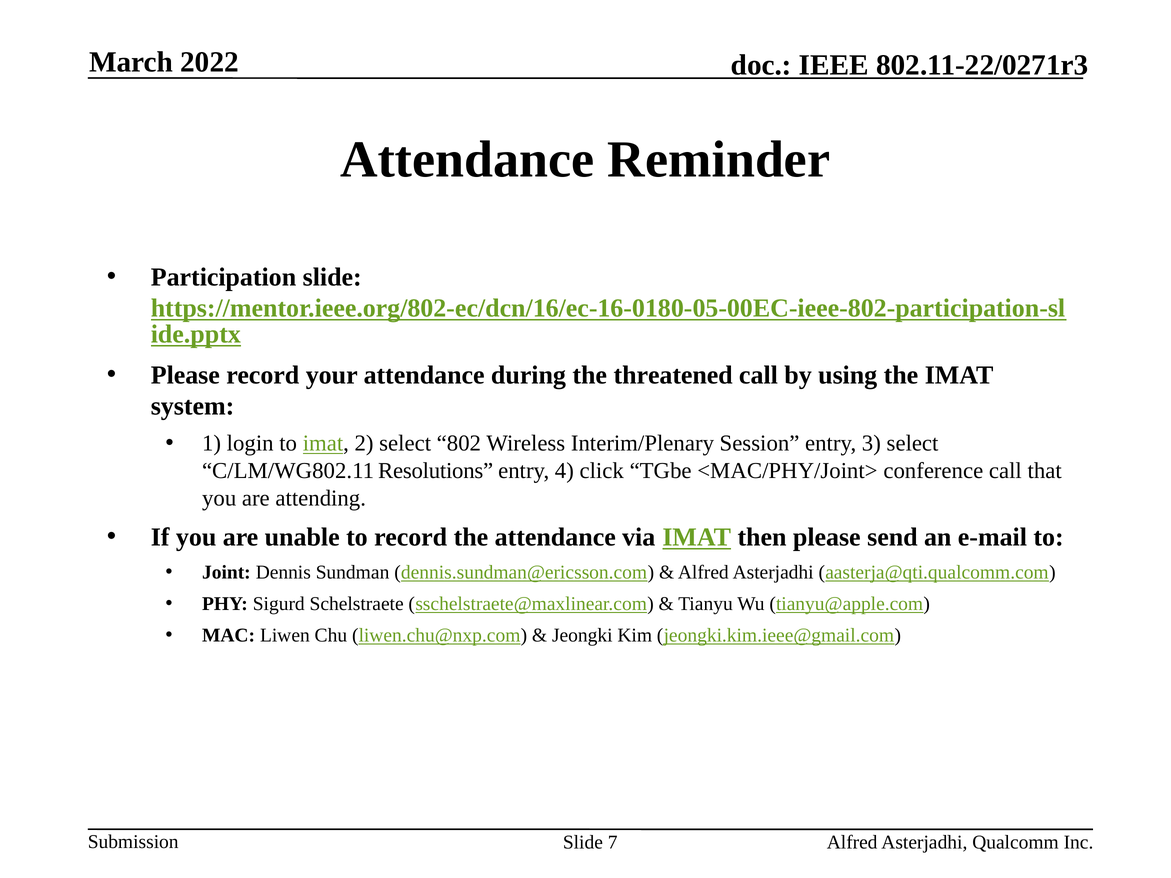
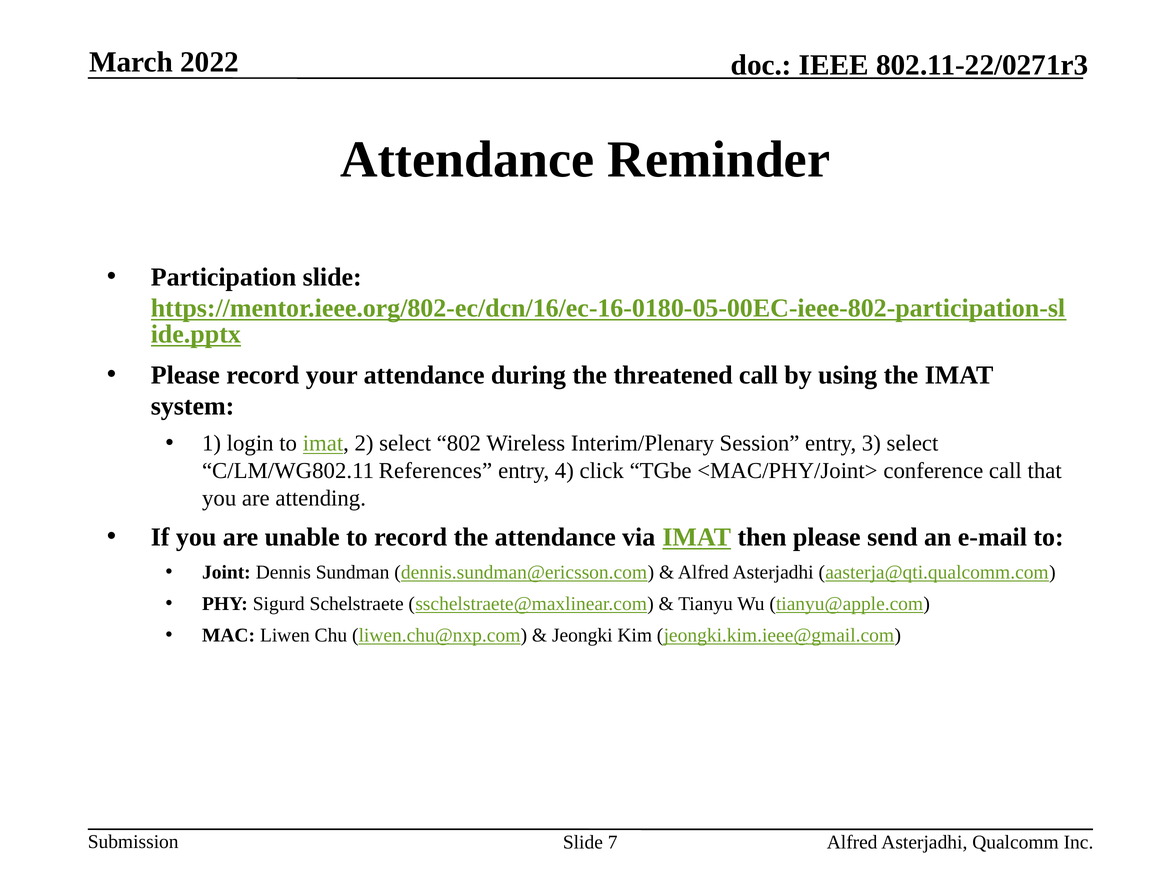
Resolutions: Resolutions -> References (435, 471)
